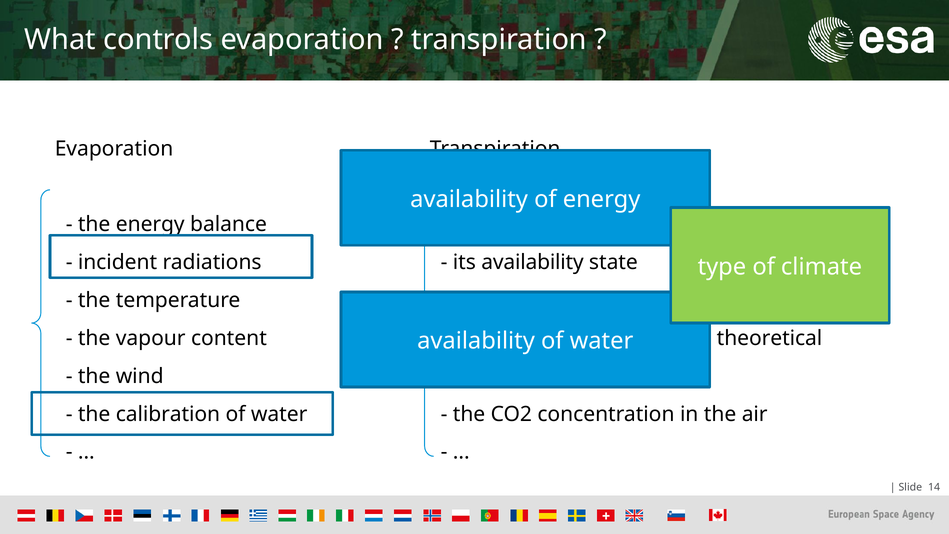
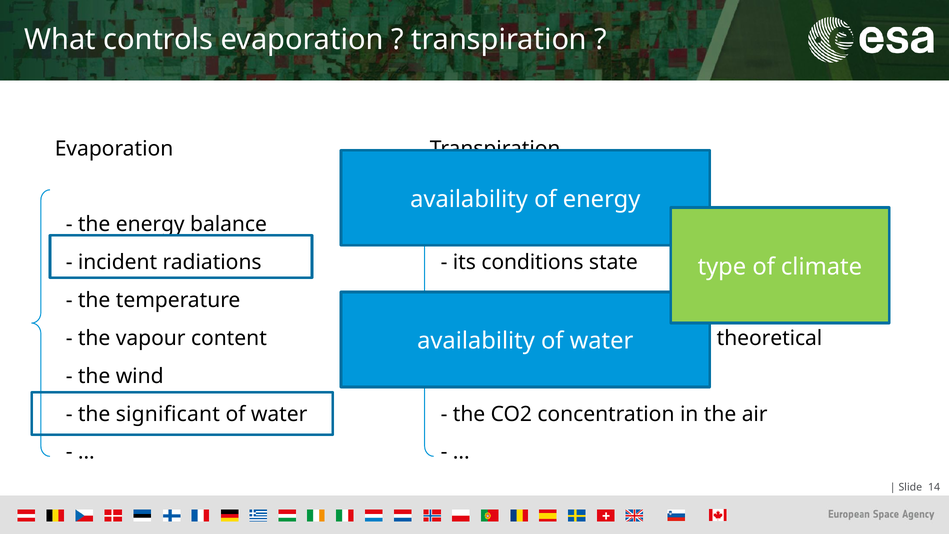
its availability: availability -> conditions (532, 262)
calibration: calibration -> significant (168, 414)
